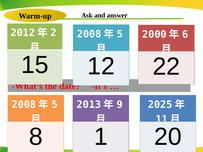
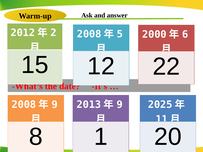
5: 5 -> 9 (55, 105)
